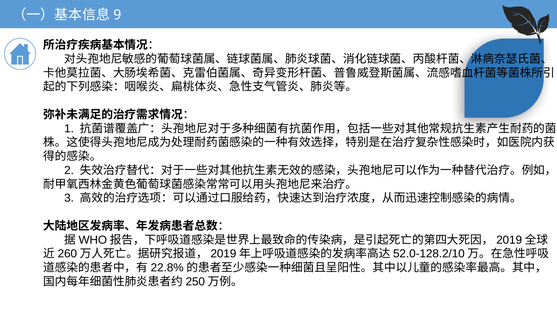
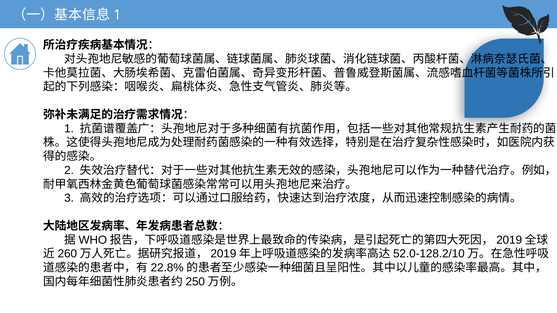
9: 9 -> 1 (117, 15)
